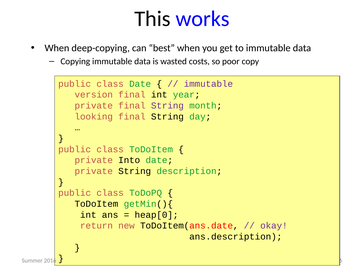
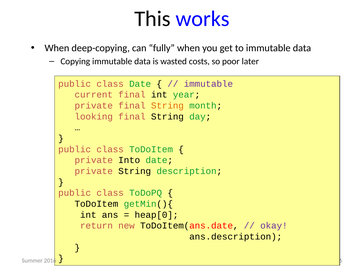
best: best -> fully (162, 48)
copy: copy -> later (250, 61)
version: version -> current (94, 95)
String colour: purple -> orange (167, 106)
